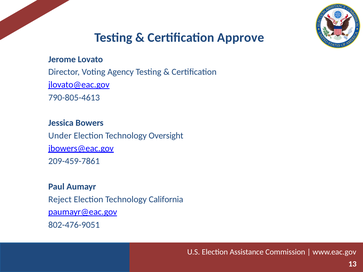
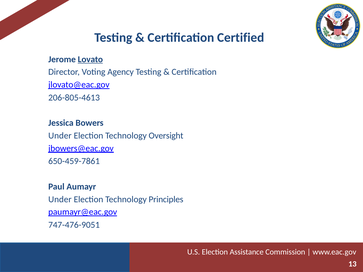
Approve: Approve -> Certified (241, 38)
Lovato underline: none -> present (90, 59)
790-805-4613: 790-805-4613 -> 206-805-4613 (74, 98)
209-459-7861: 209-459-7861 -> 650-459-7861 (74, 161)
Reject: Reject -> Under (60, 199)
California: California -> Principles (166, 199)
802-476-9051: 802-476-9051 -> 747-476-9051 (74, 225)
